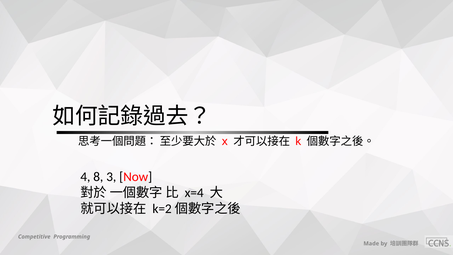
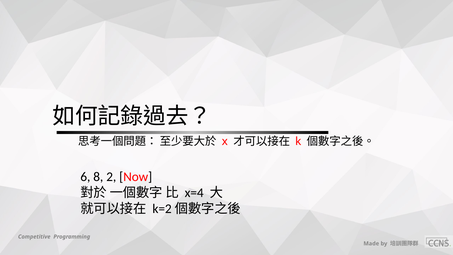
4: 4 -> 6 (85, 177)
3: 3 -> 2 (111, 177)
